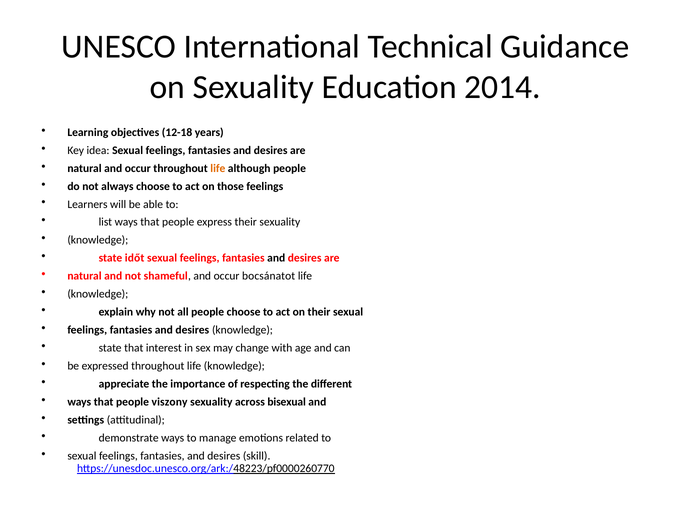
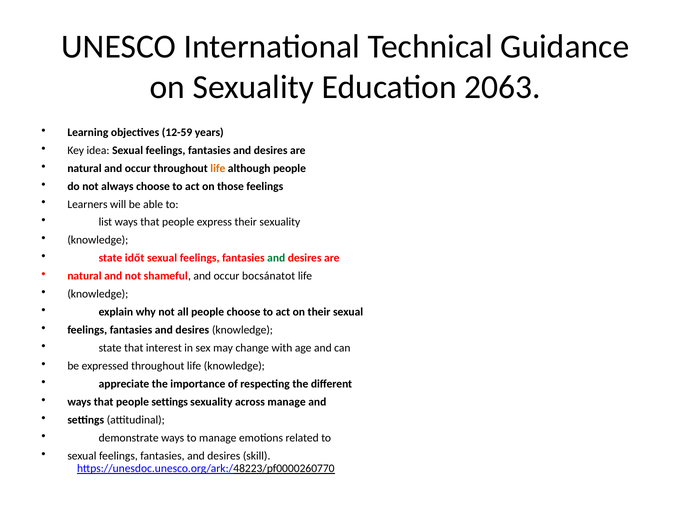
2014: 2014 -> 2063 (503, 87)
12-18: 12-18 -> 12-59 (177, 132)
and colour: black -> green (276, 258)
people viszony: viszony -> settings (170, 401)
across bisexual: bisexual -> manage (287, 401)
